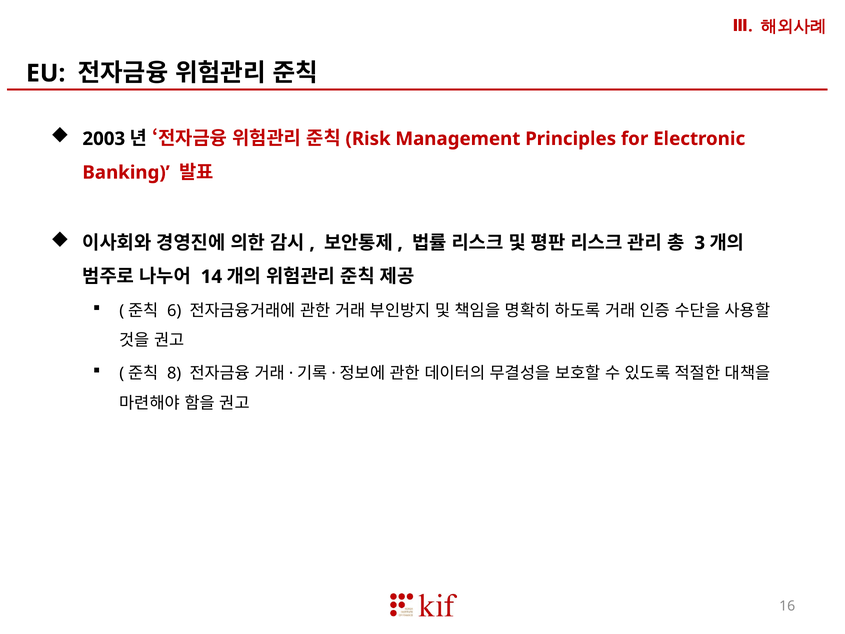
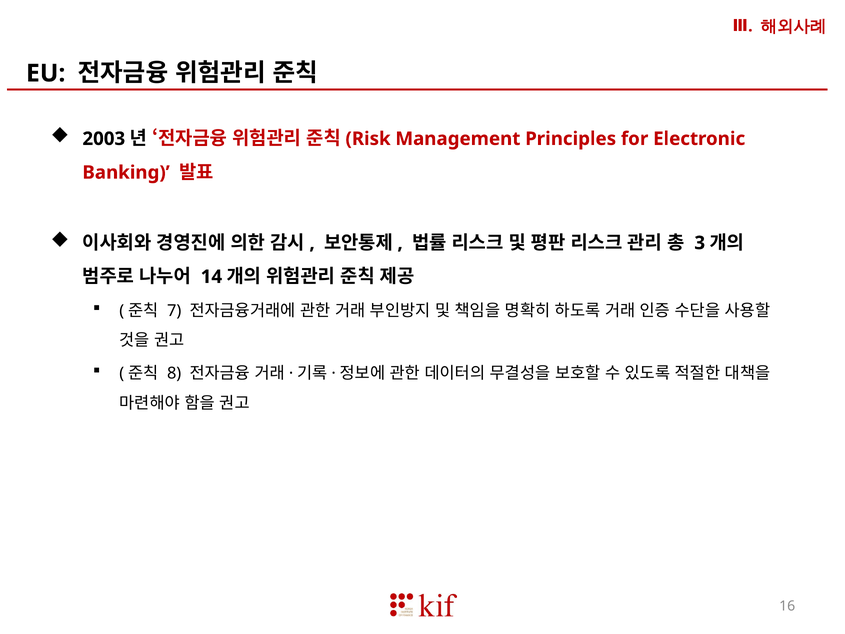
6: 6 -> 7 (174, 311)
